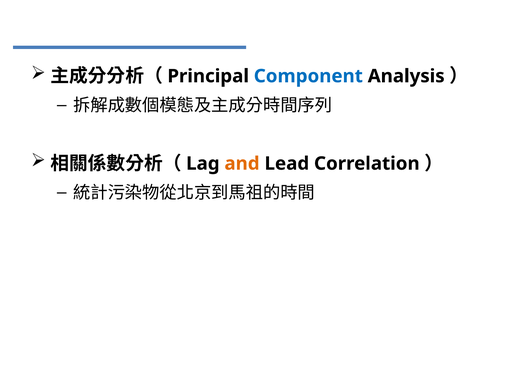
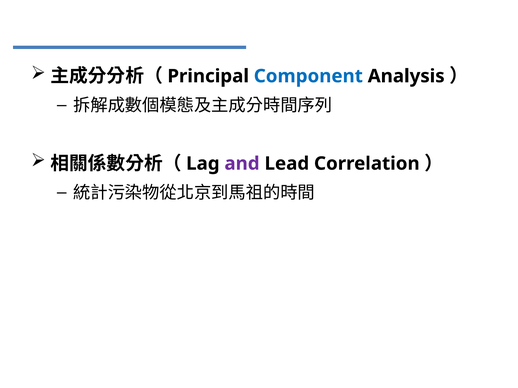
and colour: orange -> purple (242, 164)
